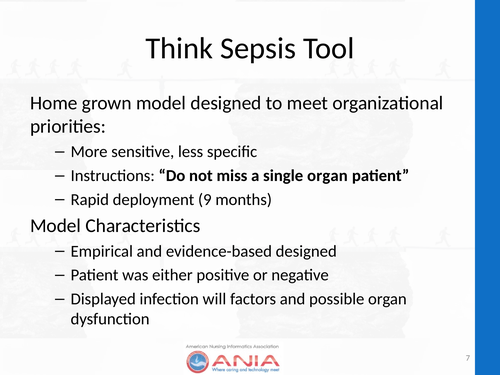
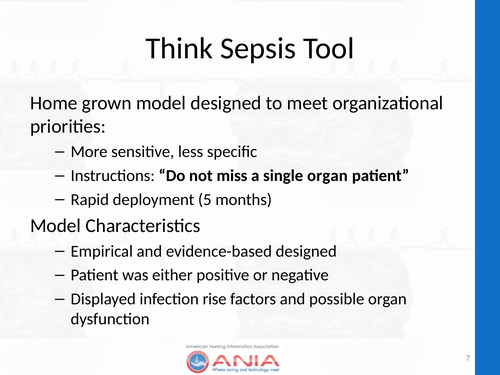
9: 9 -> 5 (205, 200)
will: will -> rise (215, 299)
